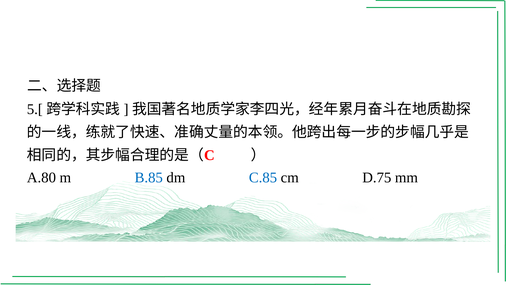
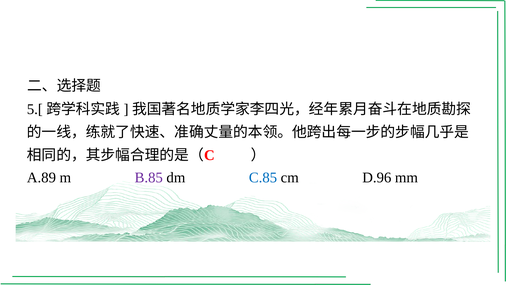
A.80: A.80 -> A.89 (41, 177)
B.85 colour: blue -> purple (149, 177)
D.75: D.75 -> D.96 (377, 177)
